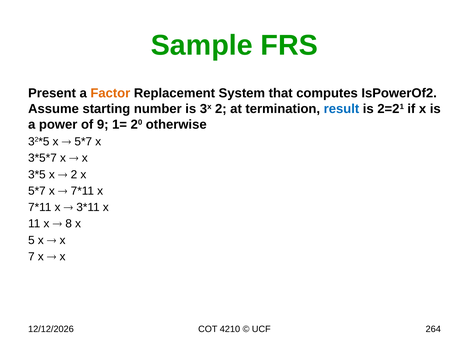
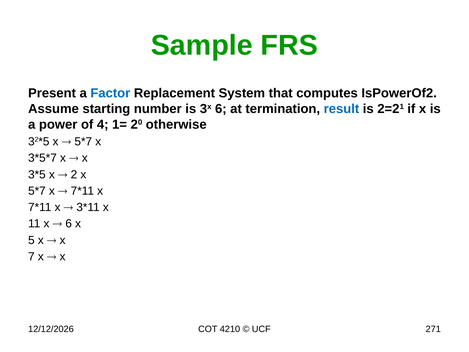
Factor colour: orange -> blue (110, 93)
3x 2: 2 -> 6 (221, 109)
9: 9 -> 4 (103, 124)
8: 8 -> 6 (69, 224)
264: 264 -> 271 (433, 329)
